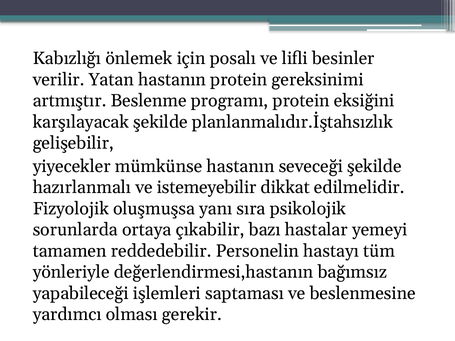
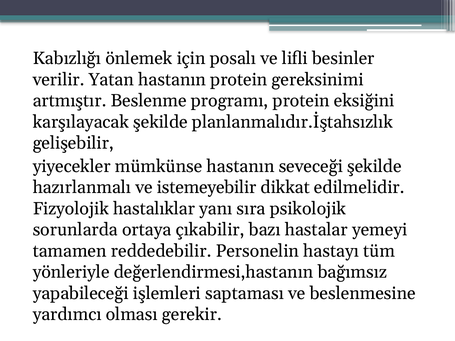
oluşmuşsa: oluşmuşsa -> hastalıklar (154, 209)
